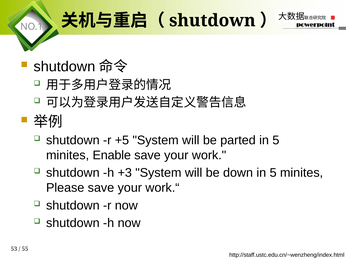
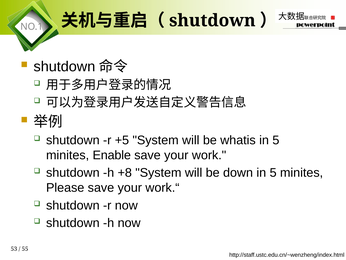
parted: parted -> whatis (238, 140)
+3: +3 -> +8 (125, 173)
